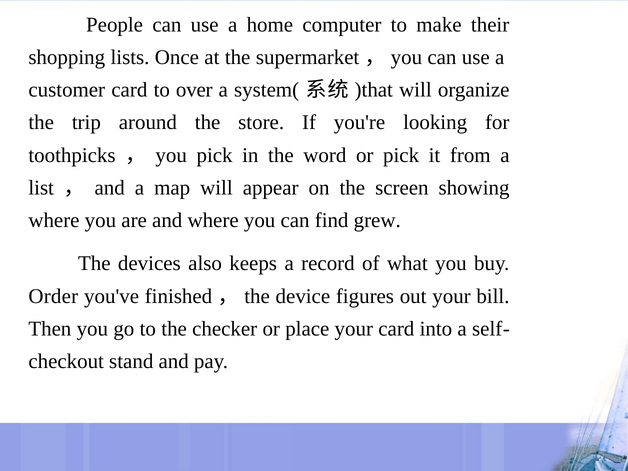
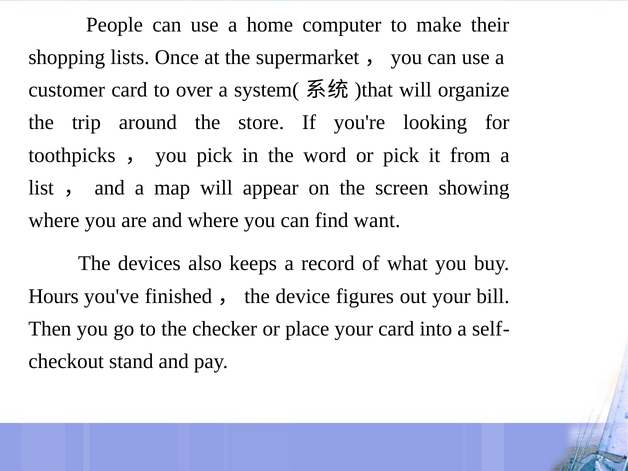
grew: grew -> want (377, 220)
Order: Order -> Hours (53, 296)
